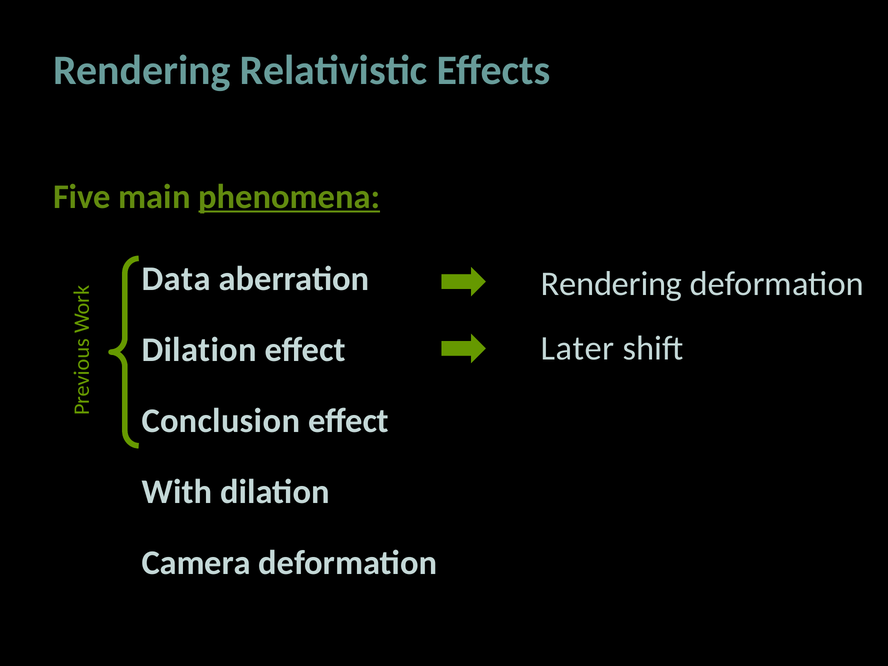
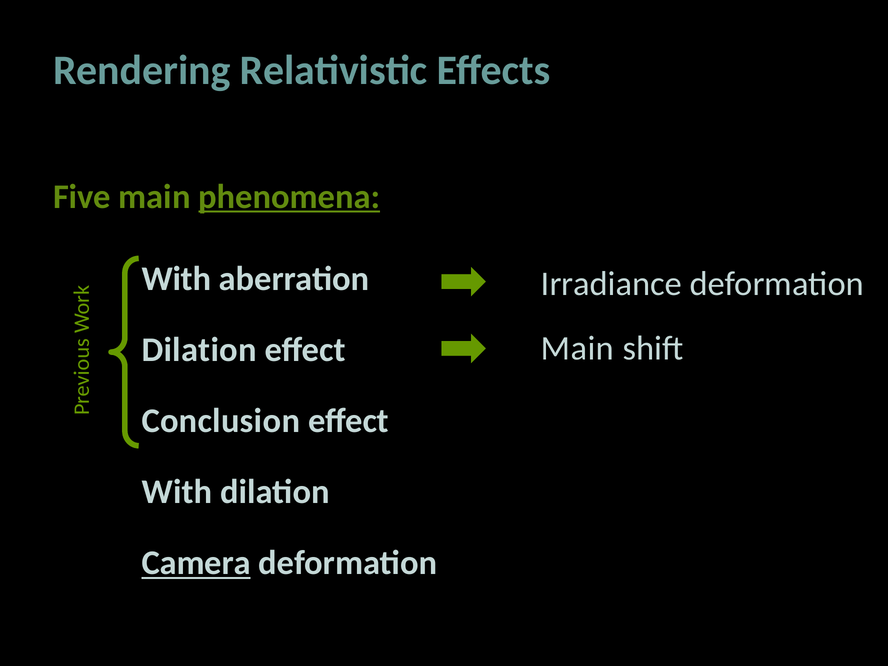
Data: Data -> With (176, 279)
Rendering: Rendering -> Irradiance (611, 284)
Later: Later -> Main (577, 348)
Camera underline: none -> present (196, 563)
